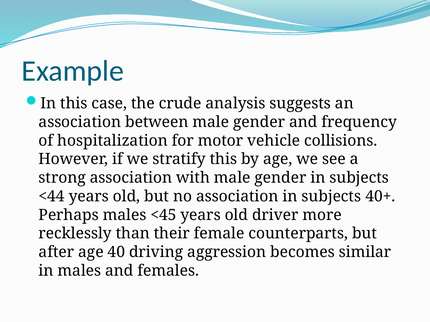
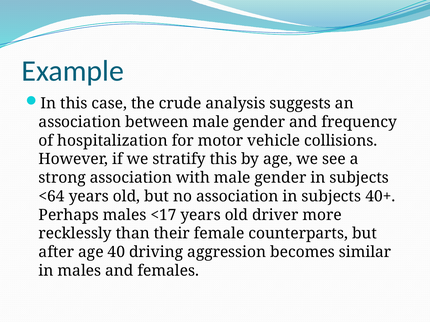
<44: <44 -> <64 (52, 197)
<45: <45 -> <17 (163, 215)
